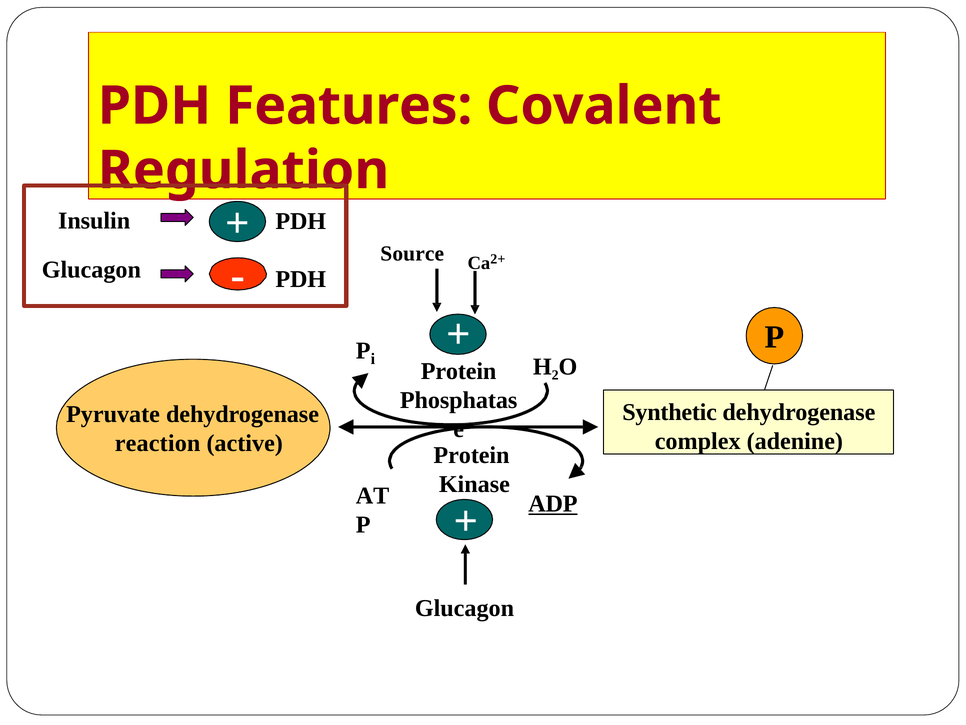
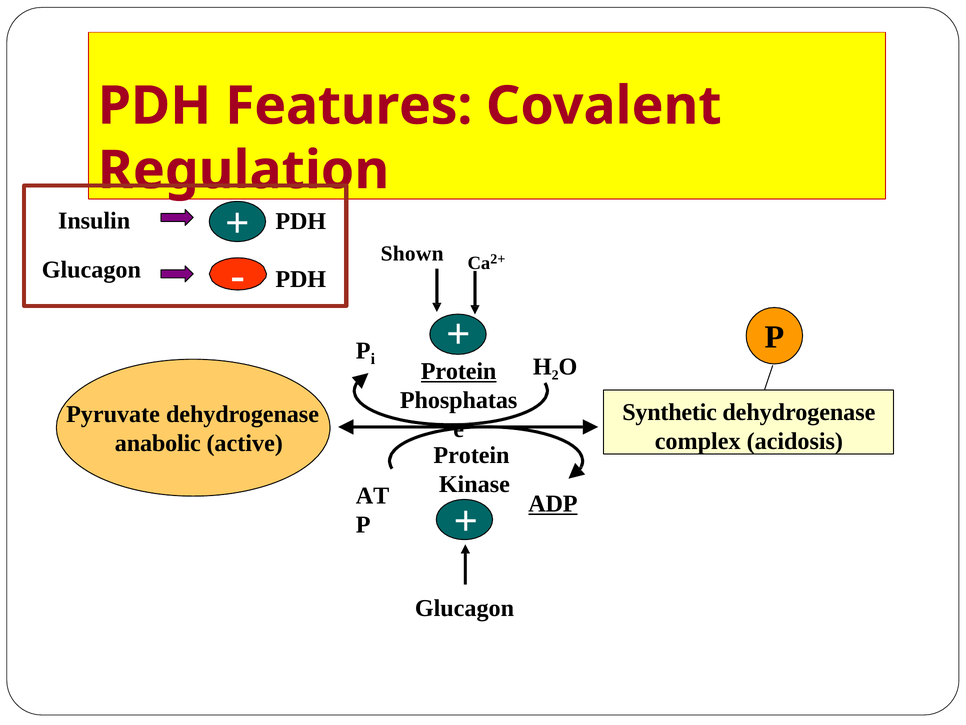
Source: Source -> Shown (412, 254)
Protein underline: none -> present (459, 371)
adenine: adenine -> acidosis (795, 441)
reaction: reaction -> anabolic (158, 443)
